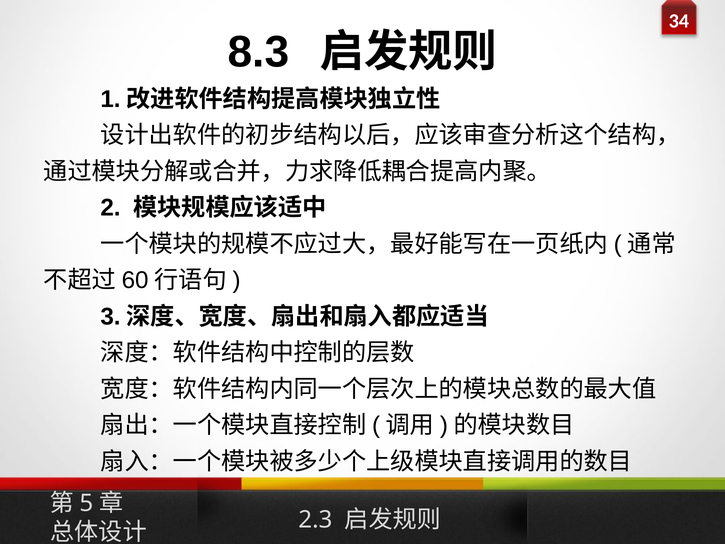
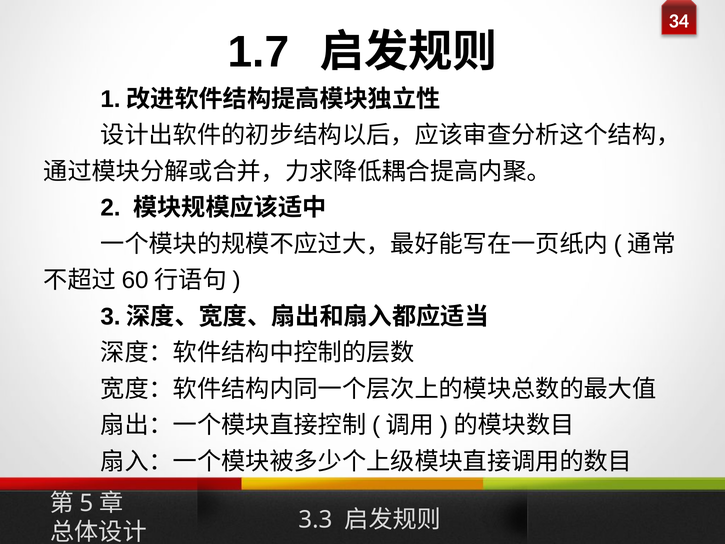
8.3: 8.3 -> 1.7 (258, 52)
2.3: 2.3 -> 3.3 (315, 519)
